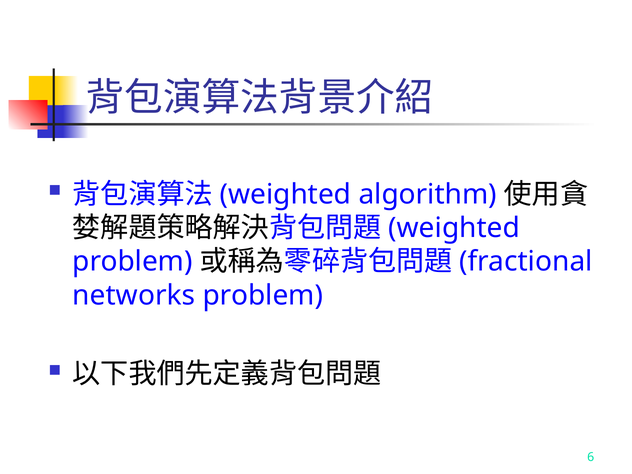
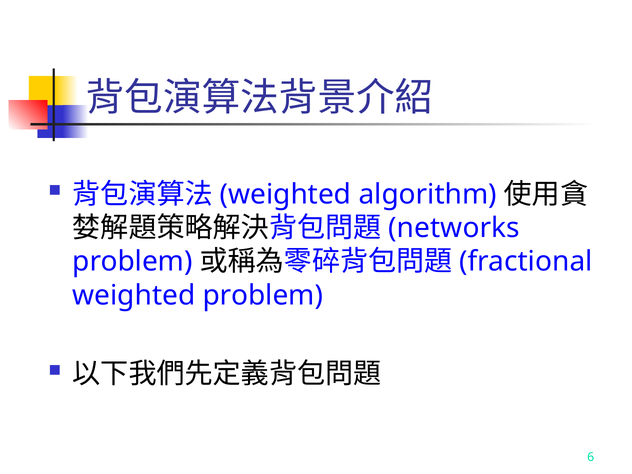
weighted: weighted -> networks (454, 228)
networks: networks -> weighted (134, 295)
